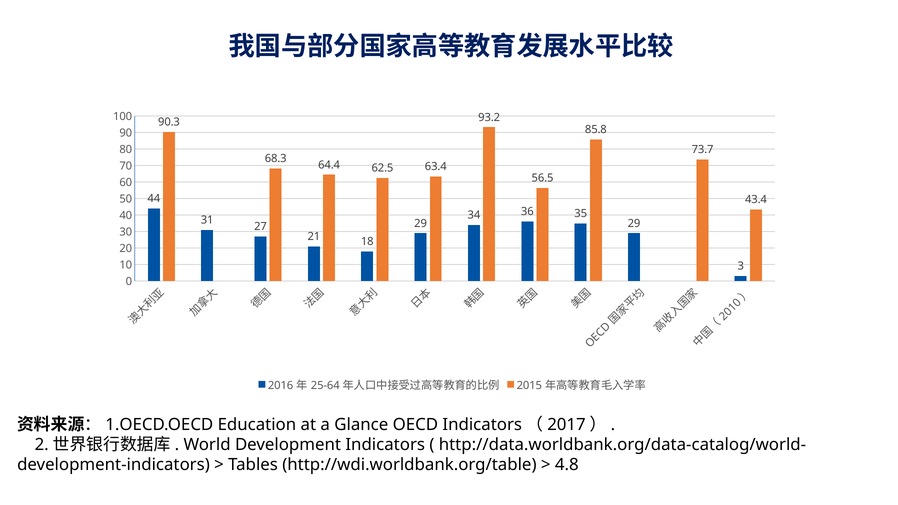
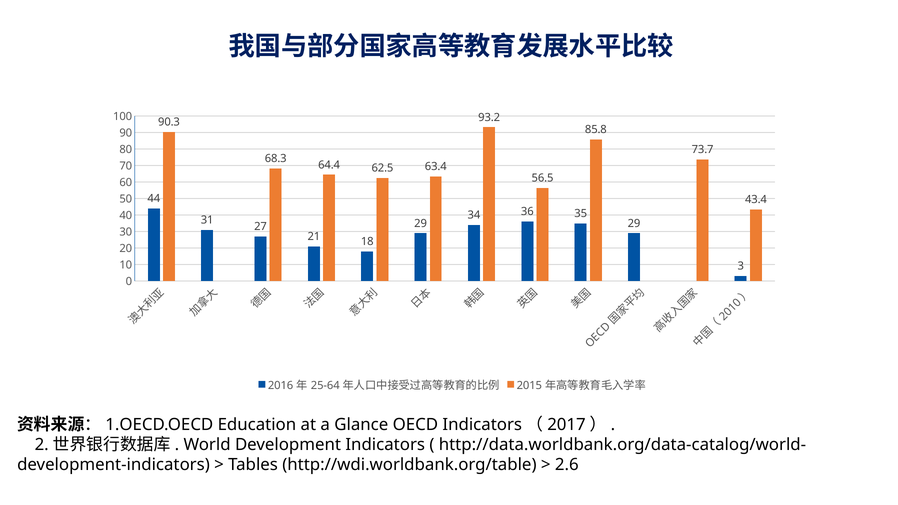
4.8: 4.8 -> 2.6 (567, 465)
